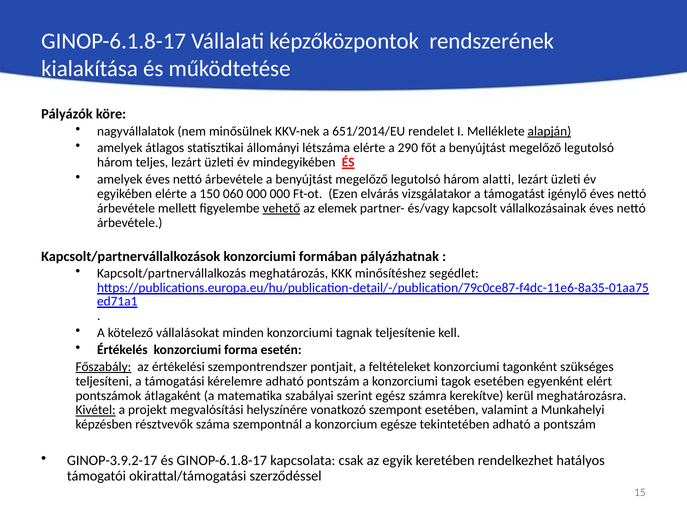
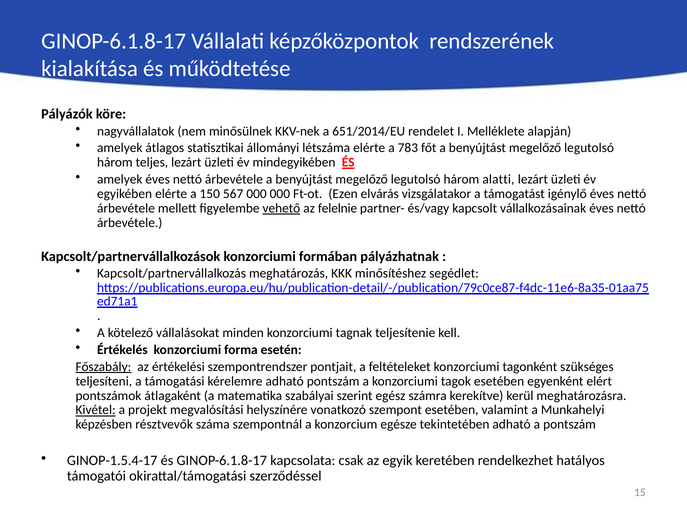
alapján underline: present -> none (549, 131)
290: 290 -> 783 (408, 148)
060: 060 -> 567 (233, 194)
elemek: elemek -> felelnie (338, 208)
GINOP-3.9.2-17: GINOP-3.9.2-17 -> GINOP-1.5.4-17 (112, 460)
